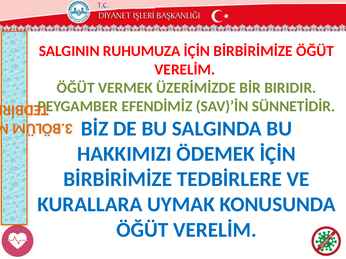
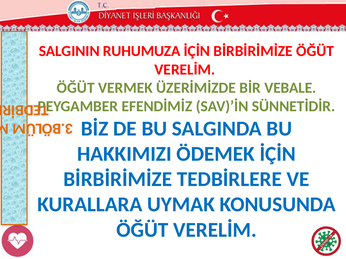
BIRIDIR: BIRIDIR -> VEBALE (290, 88)
